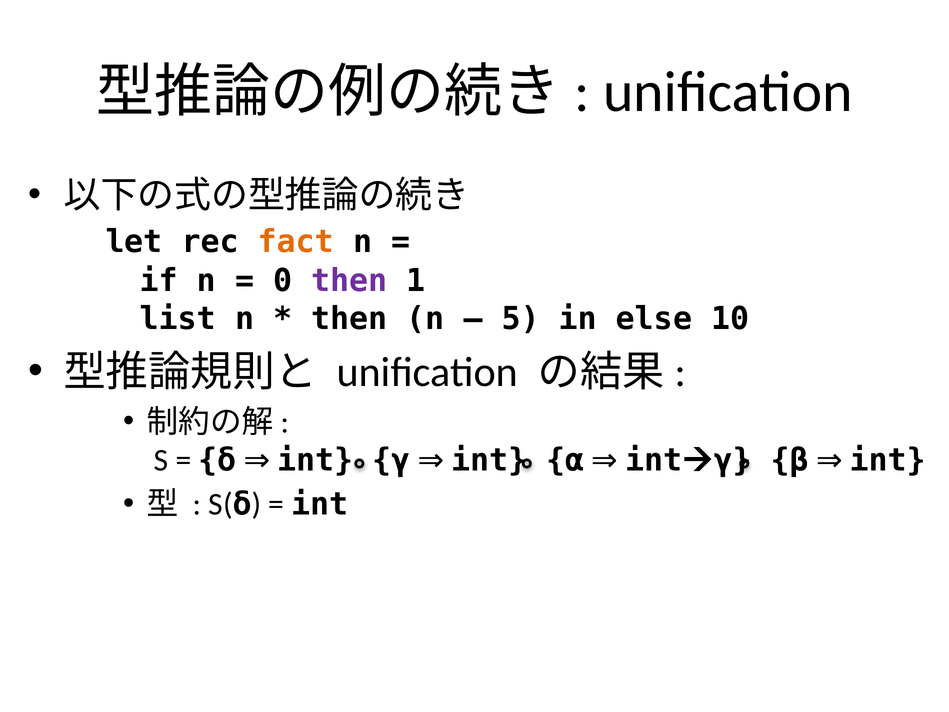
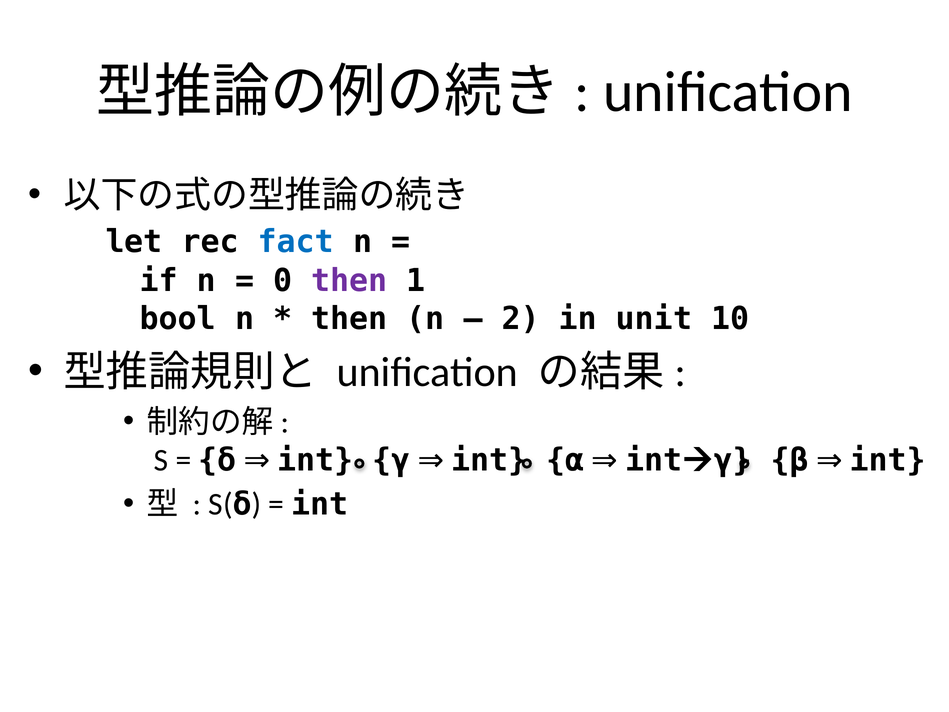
fact colour: orange -> blue (296, 242)
list: list -> bool (178, 319)
5: 5 -> 2 (521, 319)
else: else -> unit (654, 319)
